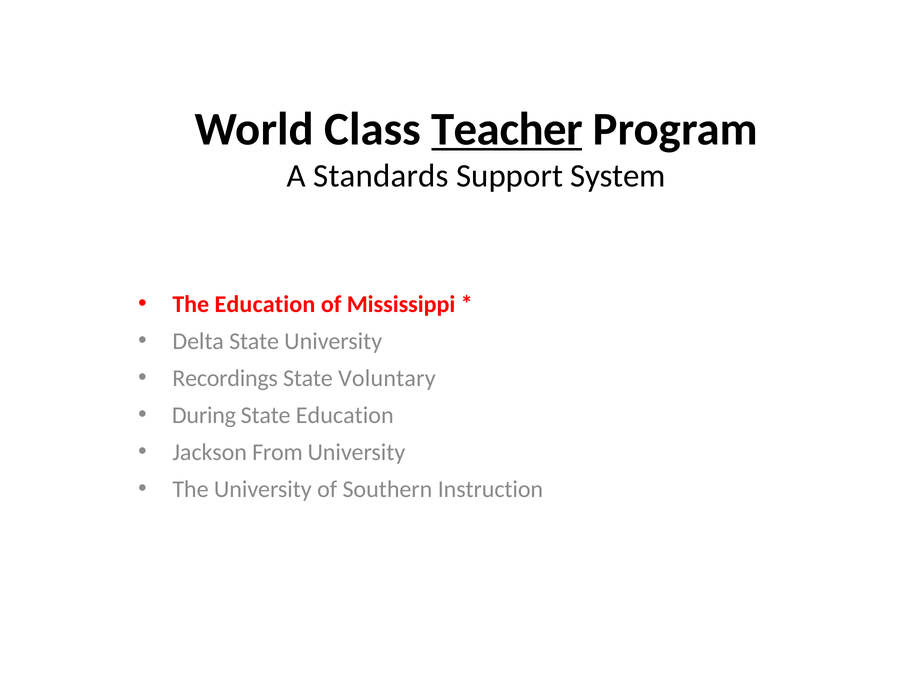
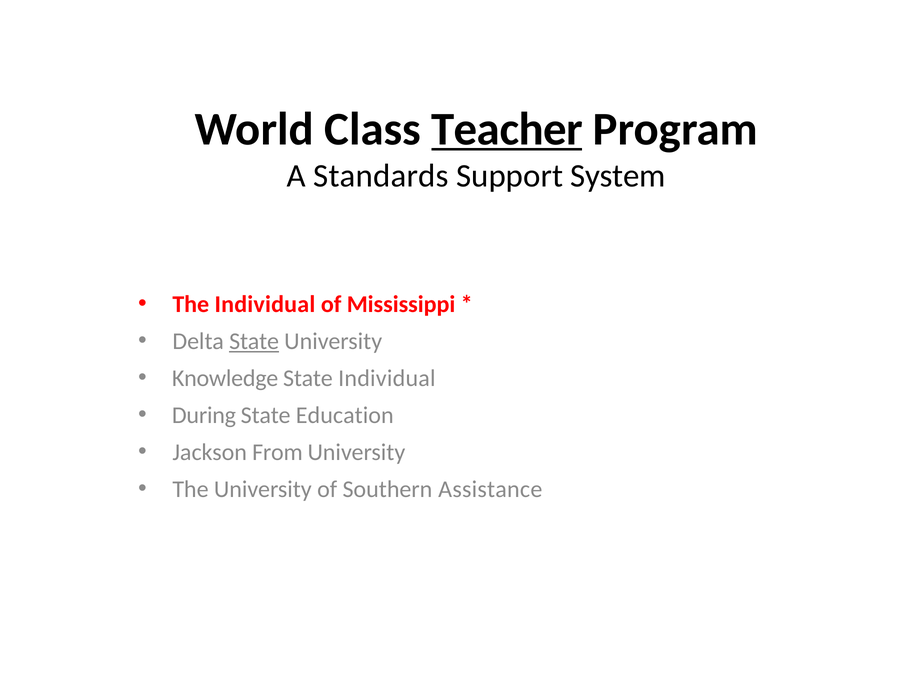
The Education: Education -> Individual (265, 304)
State underline: none -> present (254, 341)
Recordings: Recordings -> Knowledge (225, 378)
State Voluntary: Voluntary -> Individual (387, 378)
Instruction: Instruction -> Assistance (490, 489)
